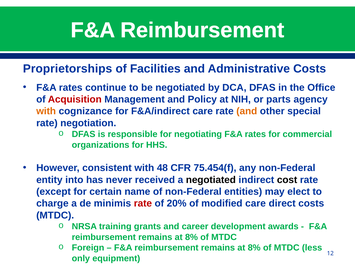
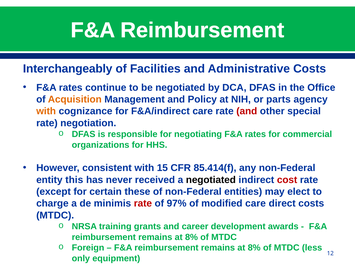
Proprietorships: Proprietorships -> Interchangeably (68, 69)
Acquisition colour: red -> orange (75, 99)
and colour: orange -> red (247, 111)
48: 48 -> 15 (162, 168)
75.454(f: 75.454(f -> 85.414(f (215, 168)
into: into -> this (74, 180)
cost colour: black -> red (287, 180)
name: name -> these (137, 192)
20%: 20% -> 97% (177, 204)
